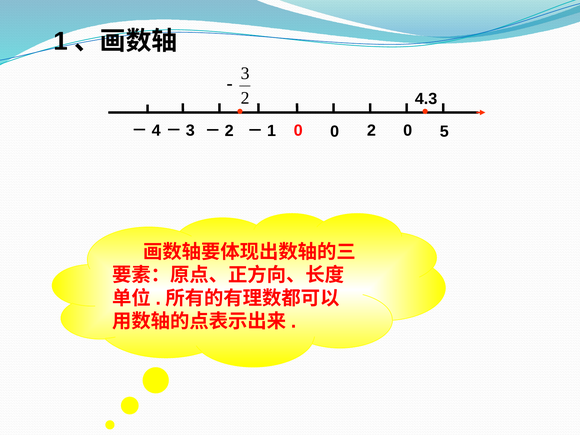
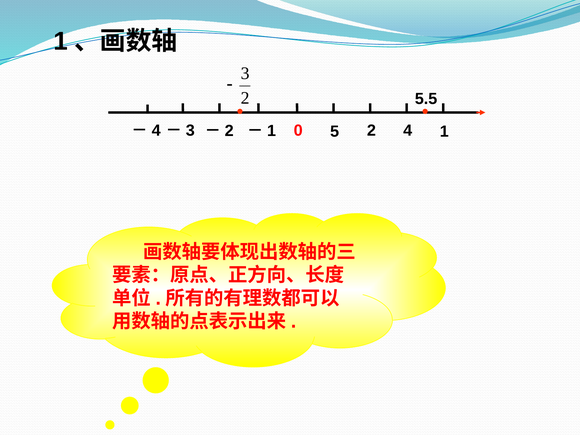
4.3: 4.3 -> 5.5 (426, 99)
0 0: 0 -> 5 (335, 132)
2 0: 0 -> 4 (408, 131)
－3 5: 5 -> 1 (444, 132)
